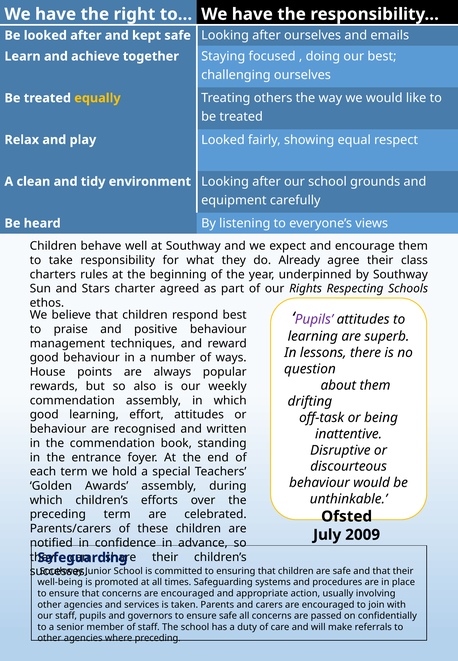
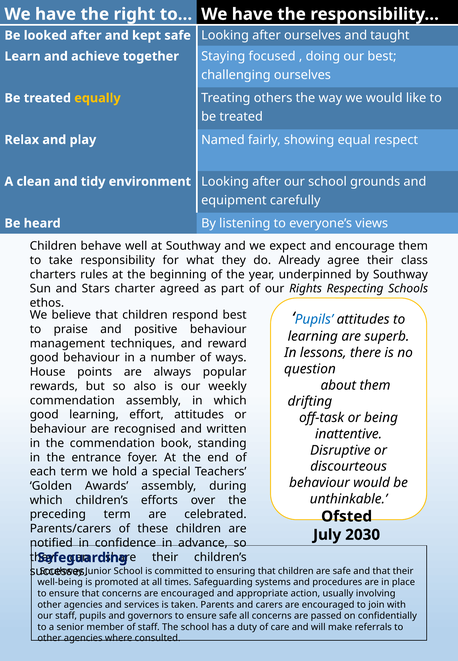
emails: emails -> taught (390, 35)
play Looked: Looked -> Named (223, 140)
Pupils colour: purple -> blue (314, 320)
2009: 2009 -> 2030 (363, 535)
where preceding: preceding -> consulted (158, 639)
